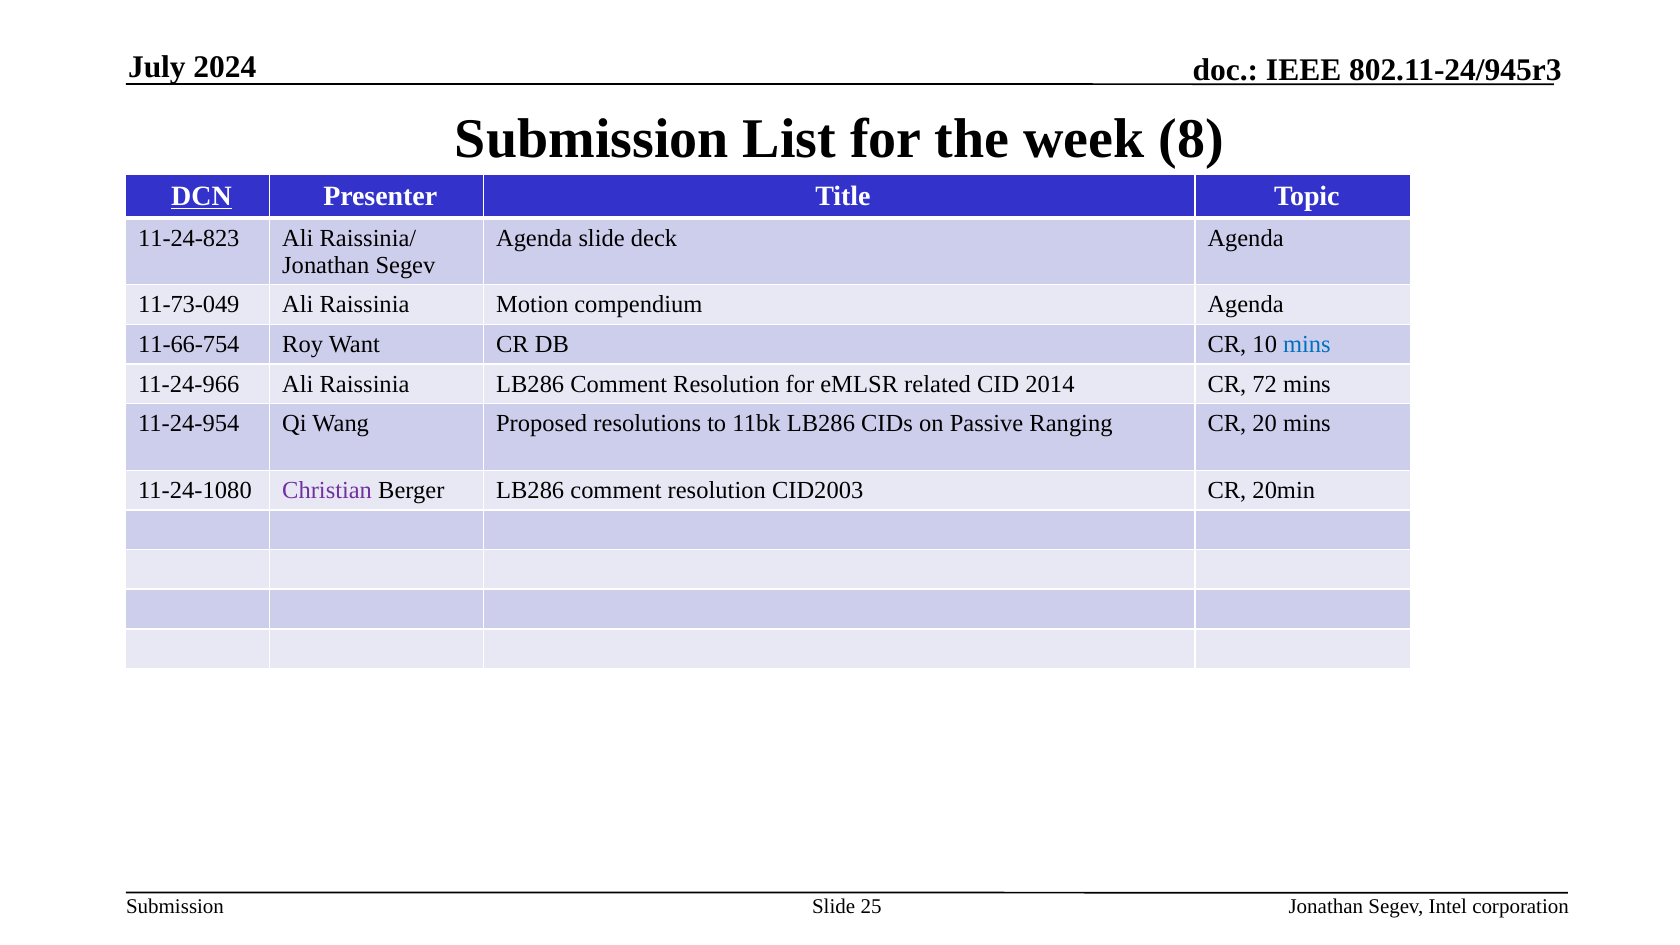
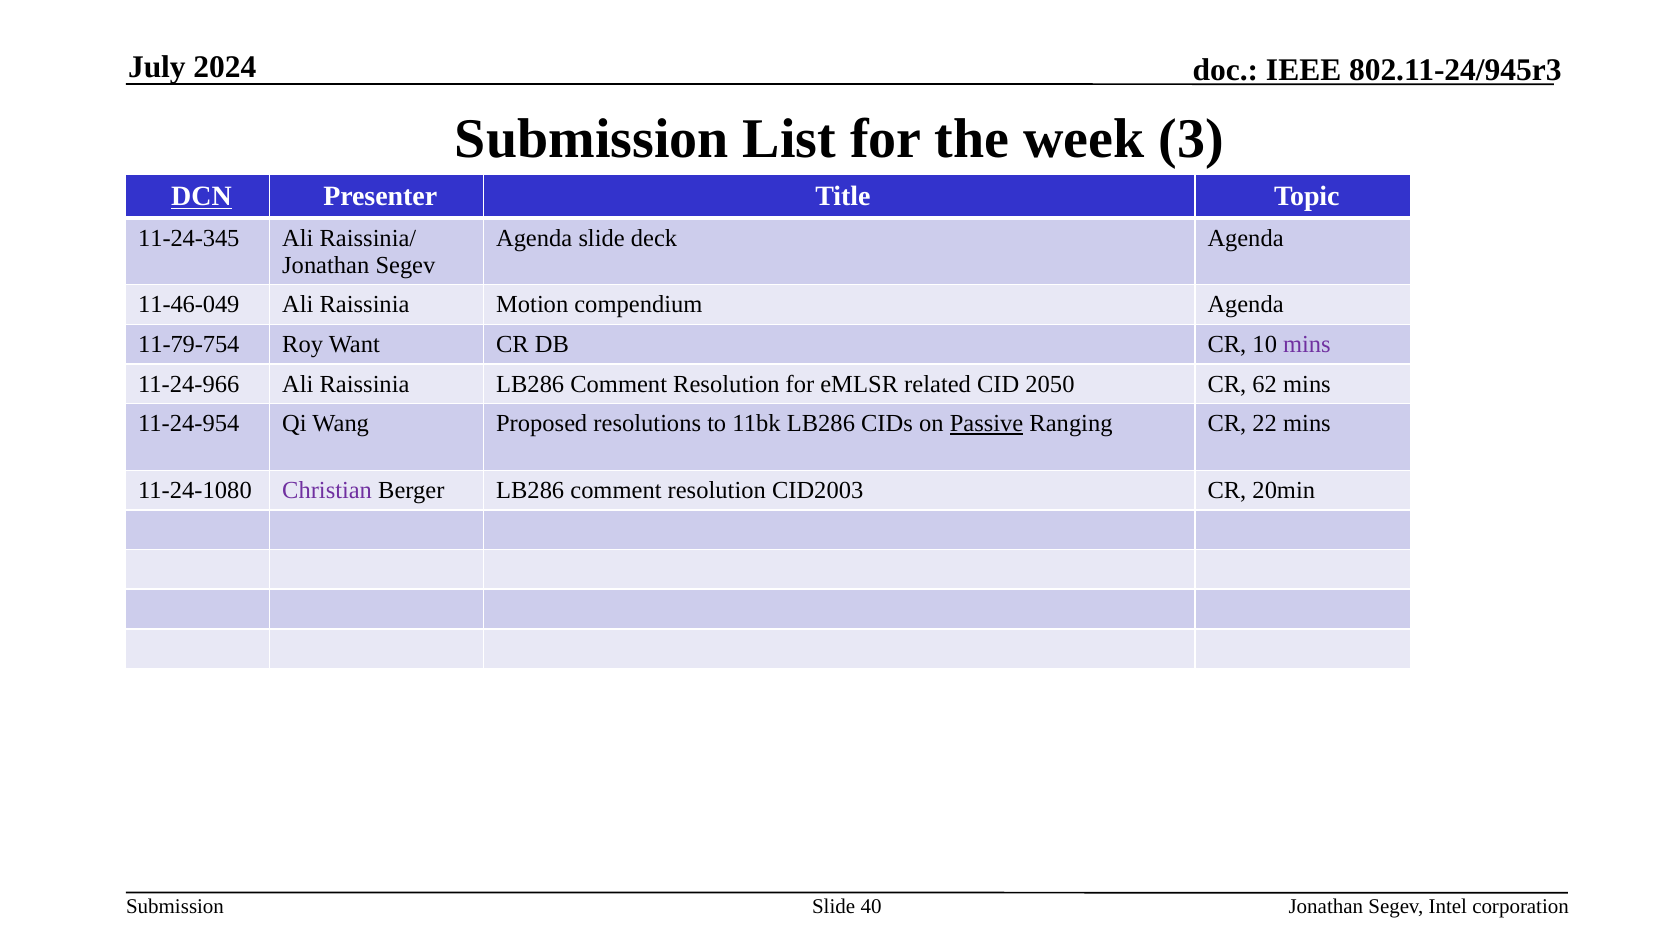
8: 8 -> 3 (1191, 139)
11-24-823: 11-24-823 -> 11-24-345 (189, 238)
11-73-049: 11-73-049 -> 11-46-049 (189, 305)
11-66-754: 11-66-754 -> 11-79-754 (189, 344)
mins colour: blue -> purple (1307, 344)
2014: 2014 -> 2050 (1050, 384)
72: 72 -> 62 (1265, 384)
Passive underline: none -> present (987, 424)
20: 20 -> 22 (1265, 424)
25: 25 -> 40 (871, 906)
